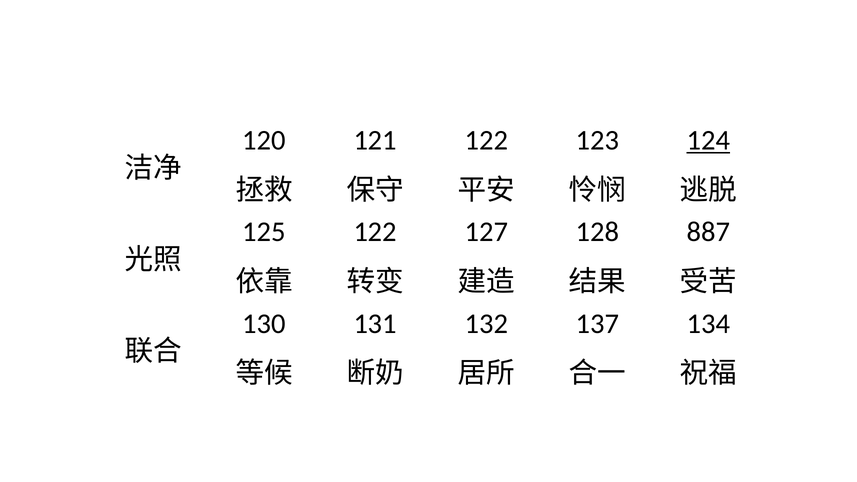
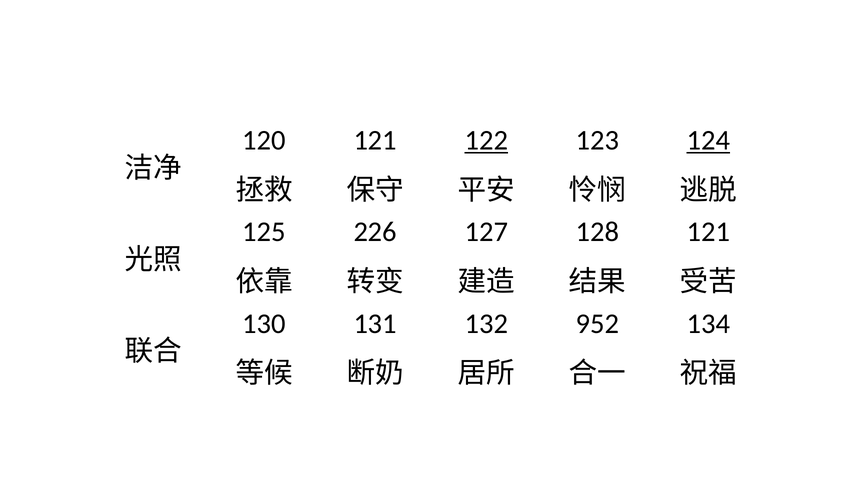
122 underline: none -> present (486, 140)
125 122: 122 -> 226 (375, 232)
128 887: 887 -> 121 (708, 232)
137: 137 -> 952 (597, 324)
